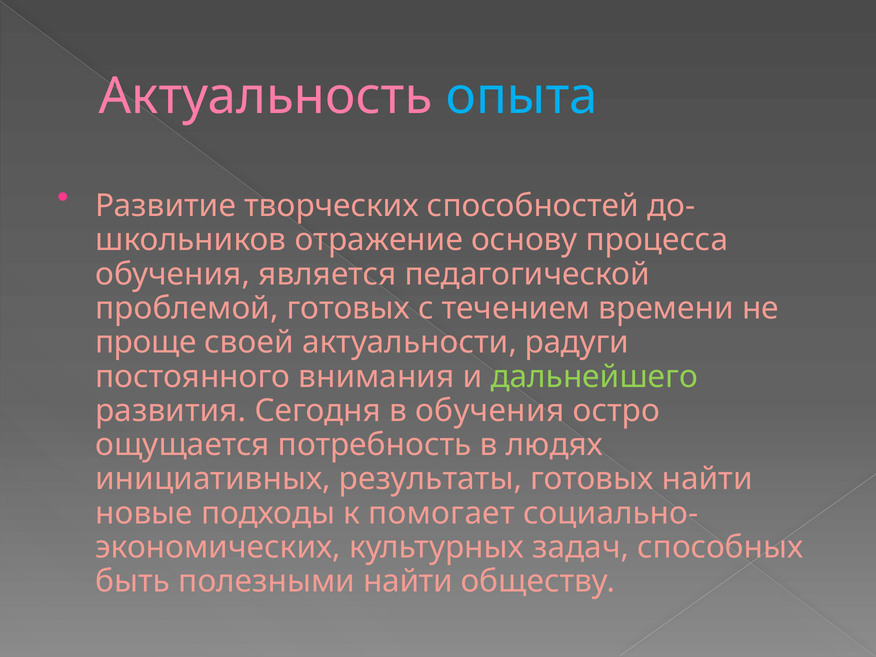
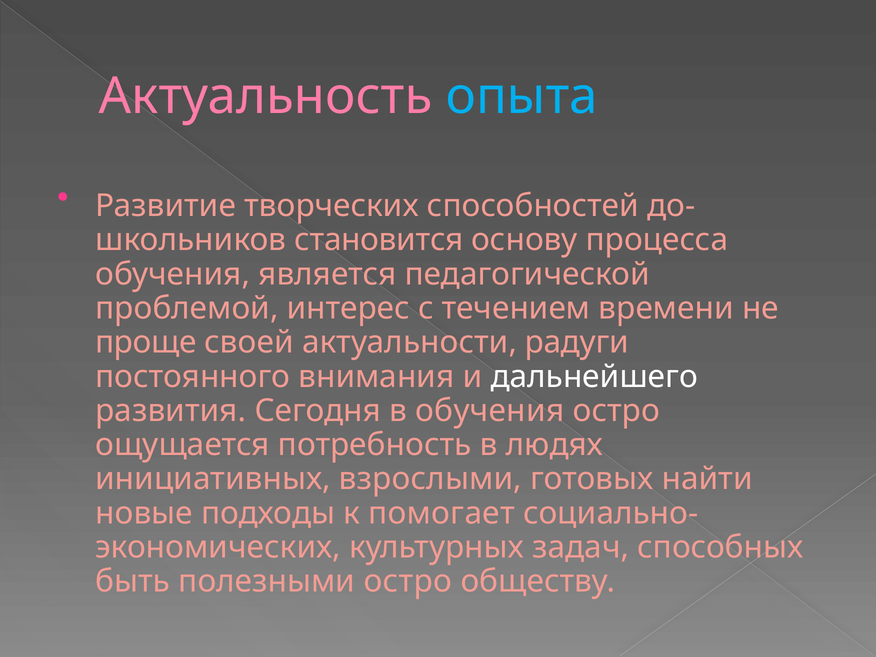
отражение: отражение -> становится (379, 240)
проблемой готовых: готовых -> интерес (348, 308)
дальнейшего colour: light green -> white (594, 377)
результаты: результаты -> взрослыми (430, 479)
полезными найти: найти -> остро (408, 581)
